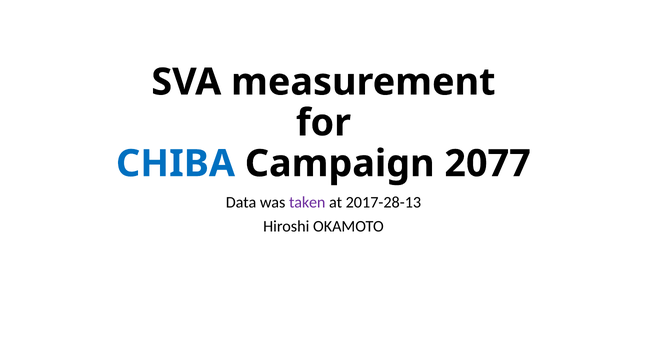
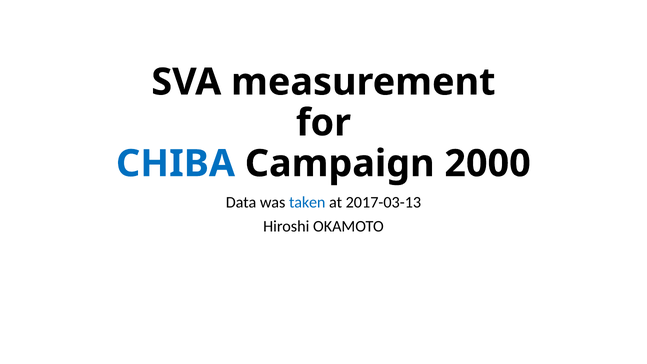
2077: 2077 -> 2000 (488, 164)
taken colour: purple -> blue (307, 202)
2017-28-13: 2017-28-13 -> 2017-03-13 (383, 202)
